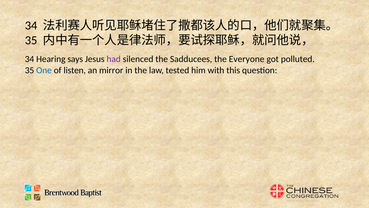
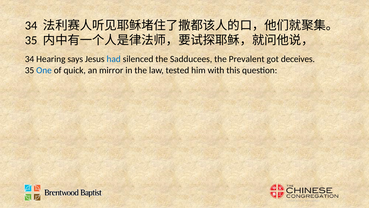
had colour: purple -> blue (114, 59)
Everyone: Everyone -> Prevalent (247, 59)
polluted: polluted -> deceives (298, 59)
listen: listen -> quick (75, 70)
